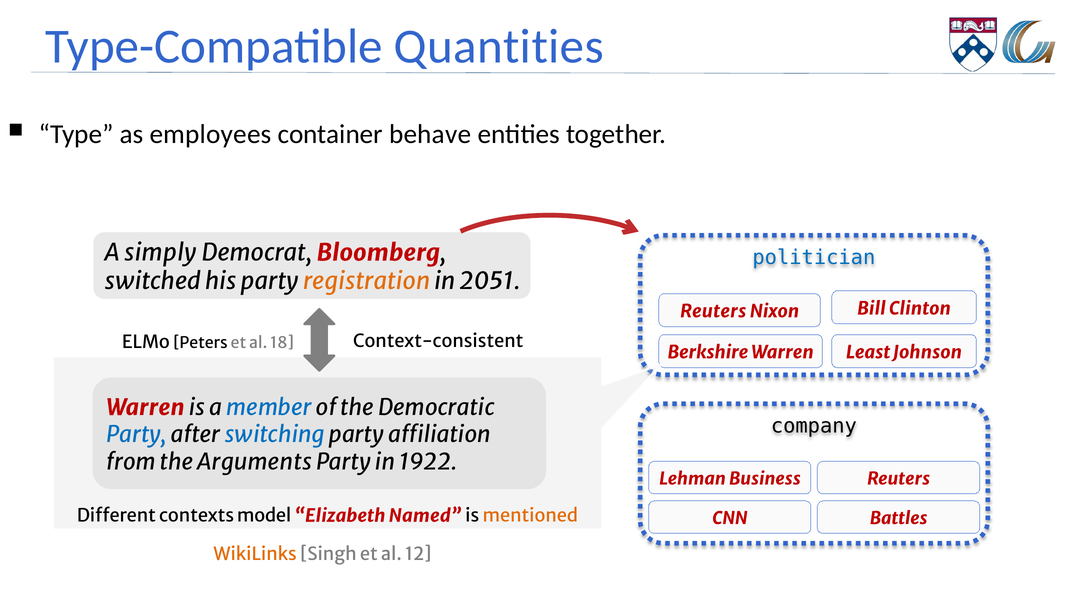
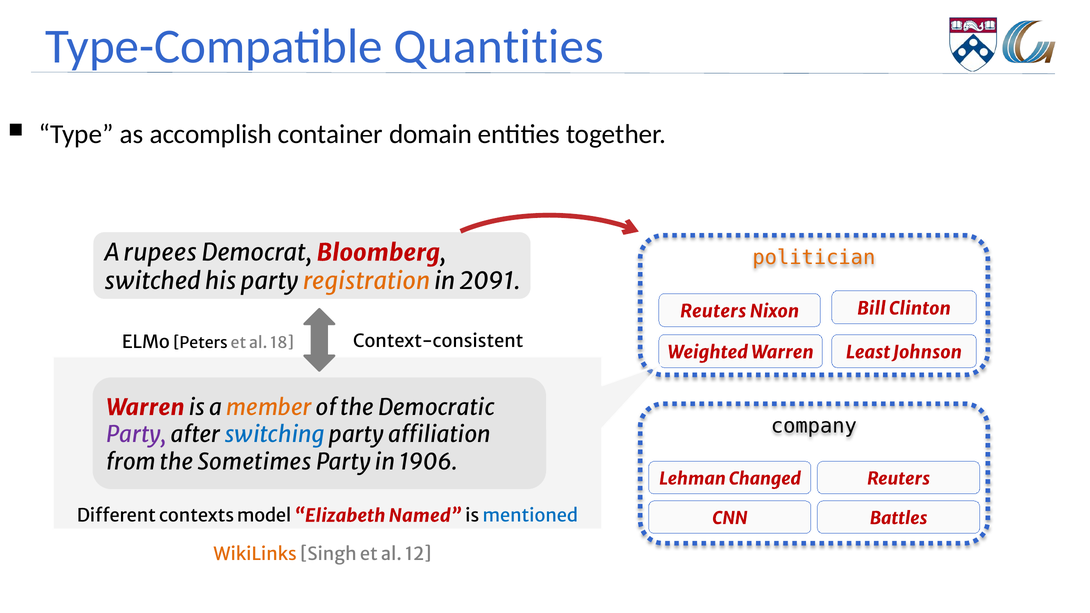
employees: employees -> accomplish (211, 134)
behave: behave -> domain (430, 134)
simply: simply -> rupees (160, 253)
politician colour: blue -> orange (814, 258)
2051: 2051 -> 2091 (490, 282)
Berkshire: Berkshire -> Weighted (708, 352)
member colour: blue -> orange (269, 408)
Party colour: blue -> purple (137, 435)
Arguments: Arguments -> Sometimes (255, 462)
1922: 1922 -> 1906 (428, 462)
Business: Business -> Changed (765, 479)
mentioned colour: orange -> blue (530, 516)
